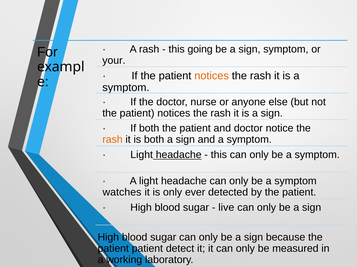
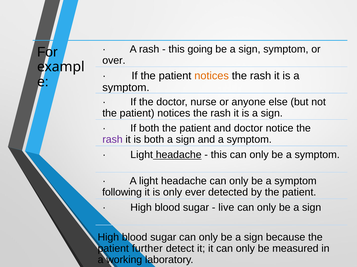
your: your -> over (114, 61)
rash colour: orange -> purple (112, 140)
watches: watches -> following (122, 193)
patient patient: patient -> further (147, 249)
